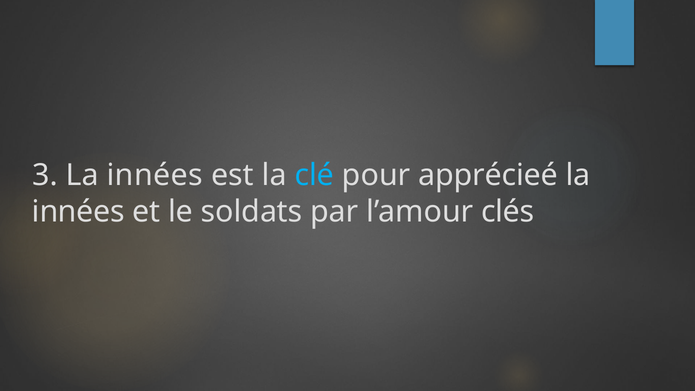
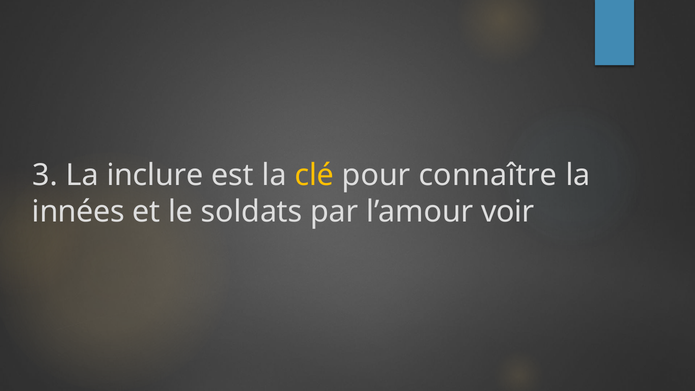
3 La innées: innées -> inclure (155, 175)
clé colour: light blue -> yellow (314, 175)
apprécieé: apprécieé -> connaître (488, 175)
clés: clés -> voir (508, 212)
